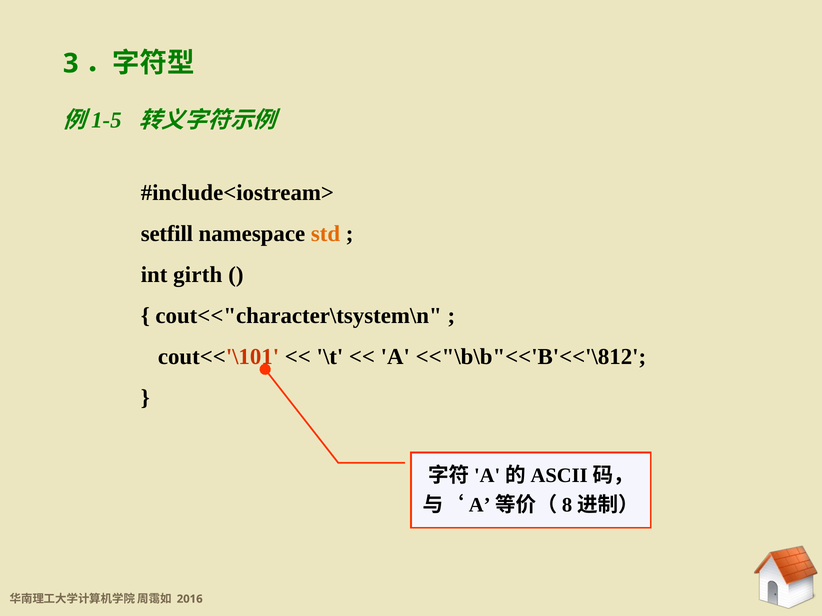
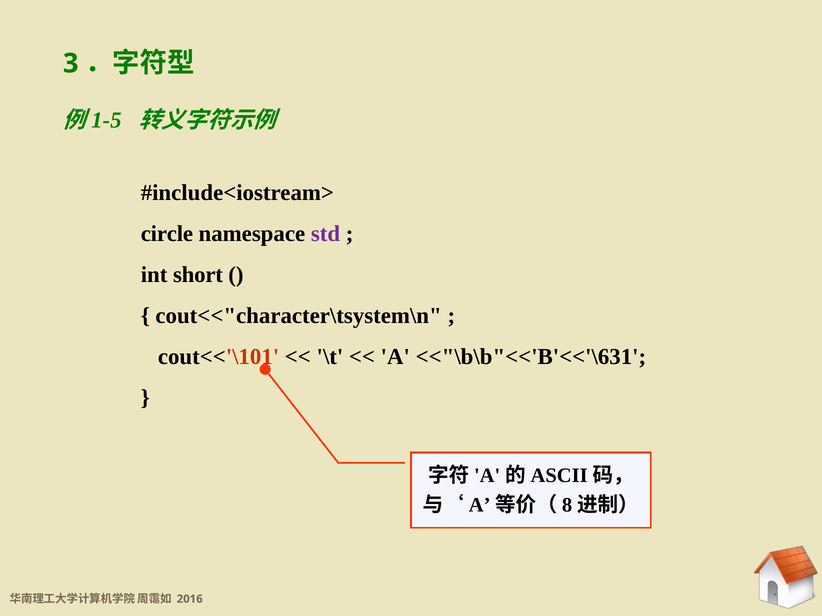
setfill: setfill -> circle (167, 234)
std colour: orange -> purple (326, 234)
girth: girth -> short (198, 275)
<<"\b\b"<<'B'<<'\812: <<"\b\b"<<'B'<<'\812 -> <<"\b\b"<<'B'<<'\631 (531, 357)
